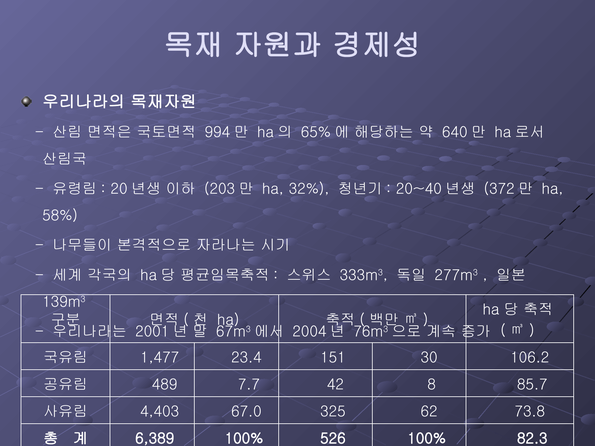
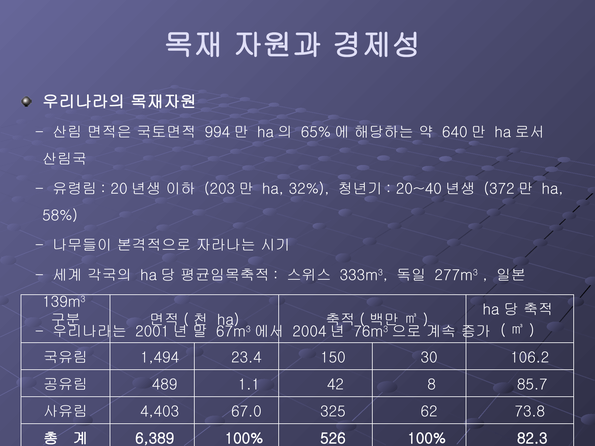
1,477: 1,477 -> 1,494 (160, 358)
151: 151 -> 150 (333, 358)
7.7: 7.7 -> 1.1 (249, 385)
